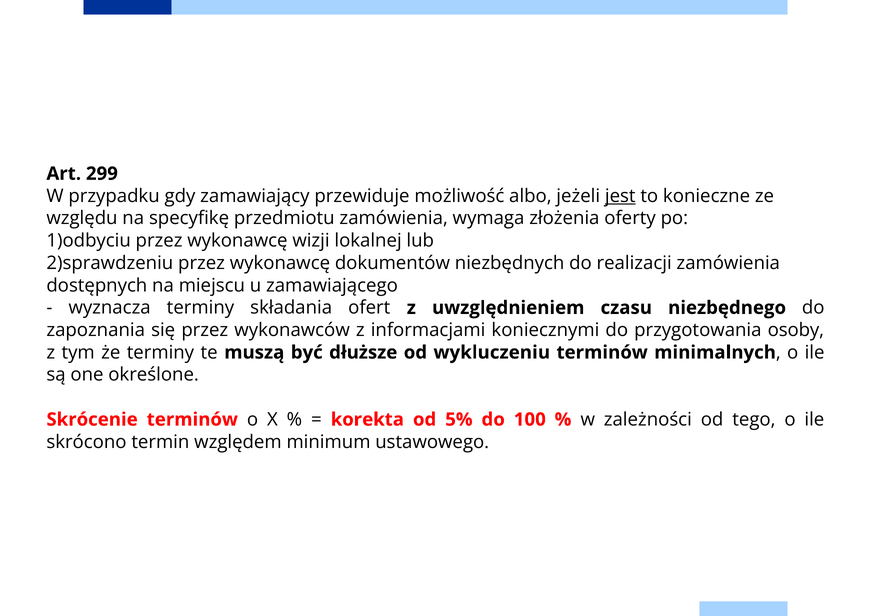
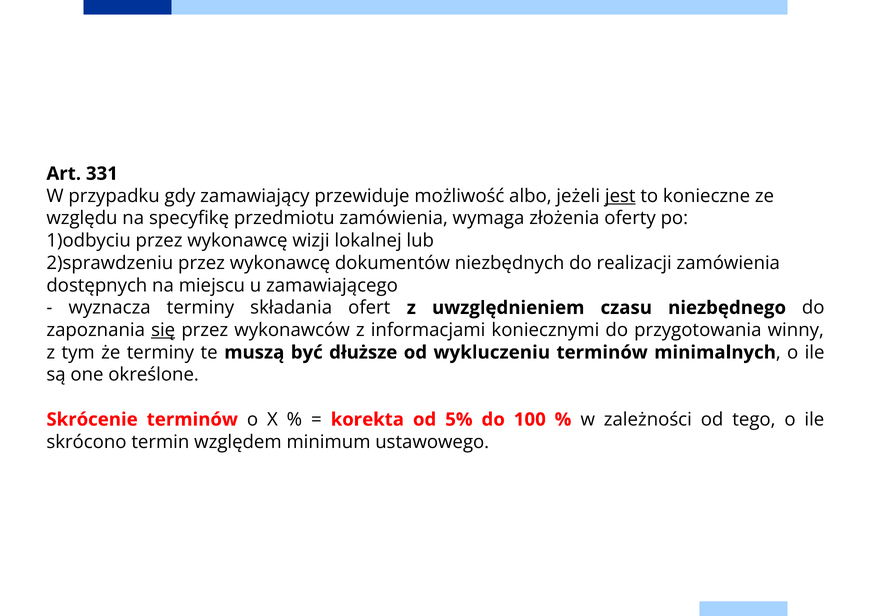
299: 299 -> 331 (102, 174)
się underline: none -> present (163, 330)
osoby: osoby -> winny (796, 330)
